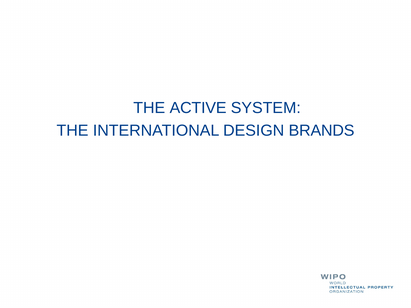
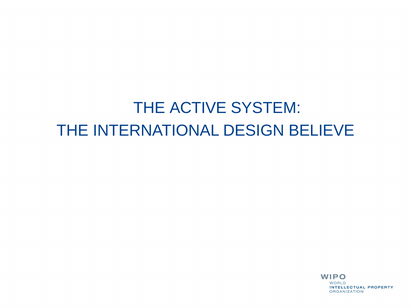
BRANDS: BRANDS -> BELIEVE (322, 131)
